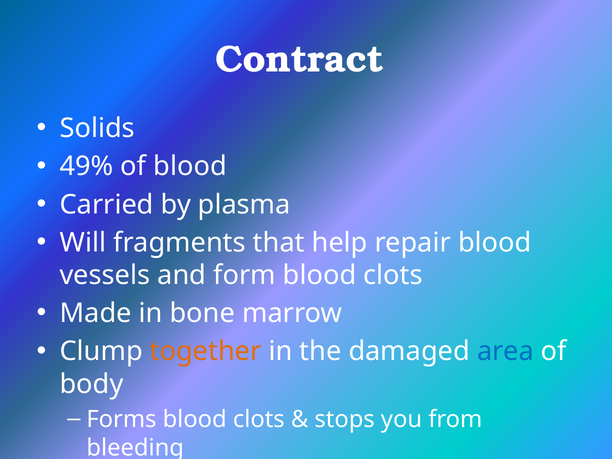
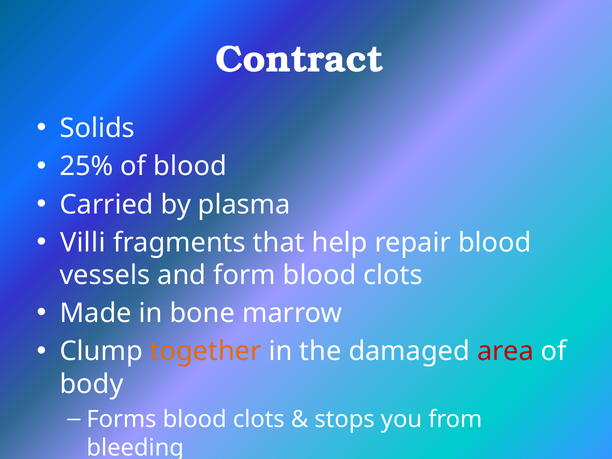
49%: 49% -> 25% (87, 166)
Will: Will -> Villi (83, 243)
area colour: blue -> red (505, 352)
